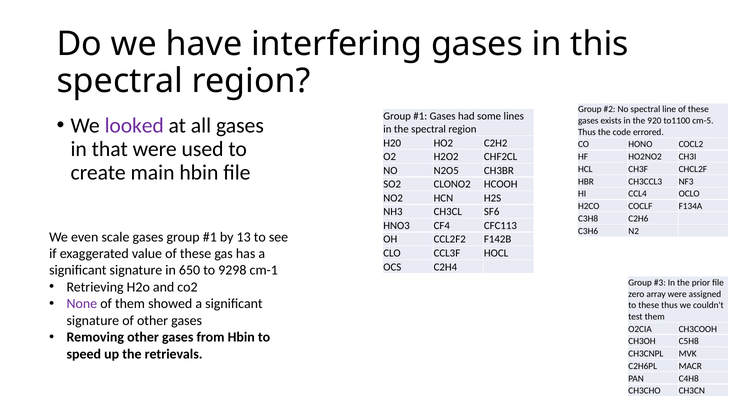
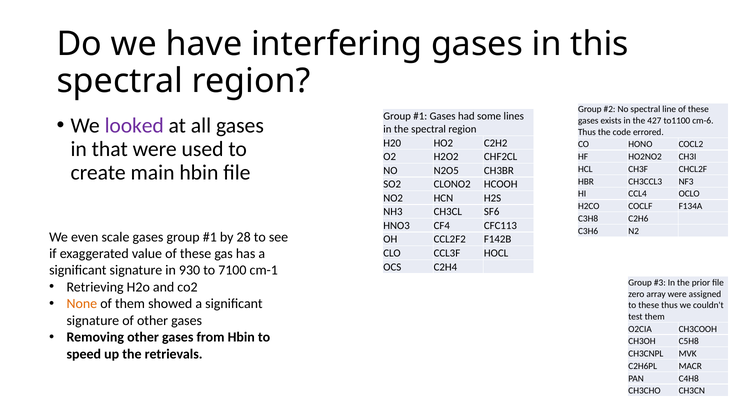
920: 920 -> 427 (654, 121)
cm-5: cm-5 -> cm-6 (703, 121)
13: 13 -> 28 (244, 237)
650: 650 -> 930 (190, 270)
9298: 9298 -> 7100 (232, 270)
None colour: purple -> orange (82, 304)
